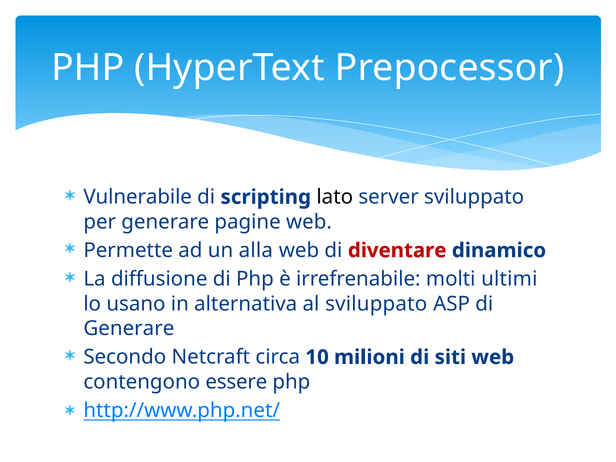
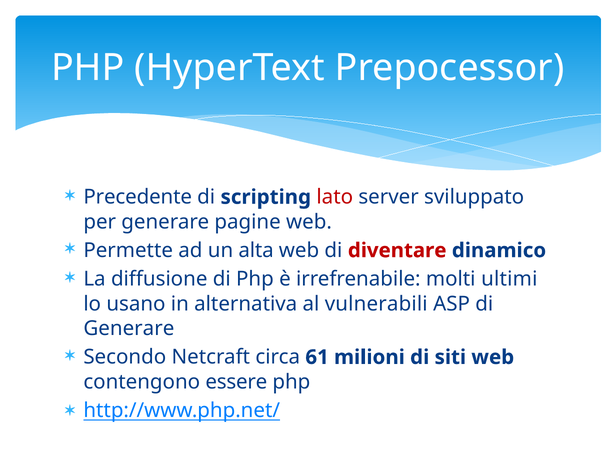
Vulnerabile: Vulnerabile -> Precedente (138, 197)
lato colour: black -> red (335, 197)
alla: alla -> alta (256, 250)
al sviluppato: sviluppato -> vulnerabili (376, 304)
10: 10 -> 61 (317, 357)
